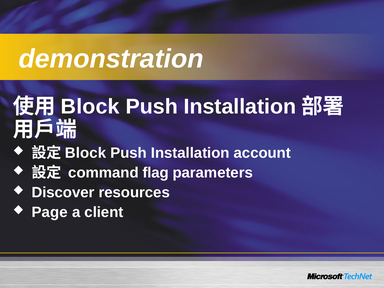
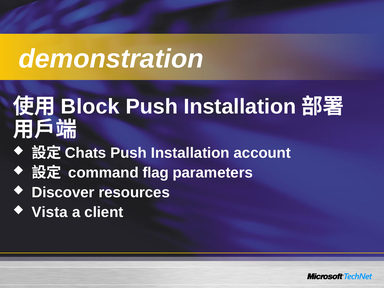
Block: Block -> Chats (86, 153)
Page: Page -> Vista (50, 212)
